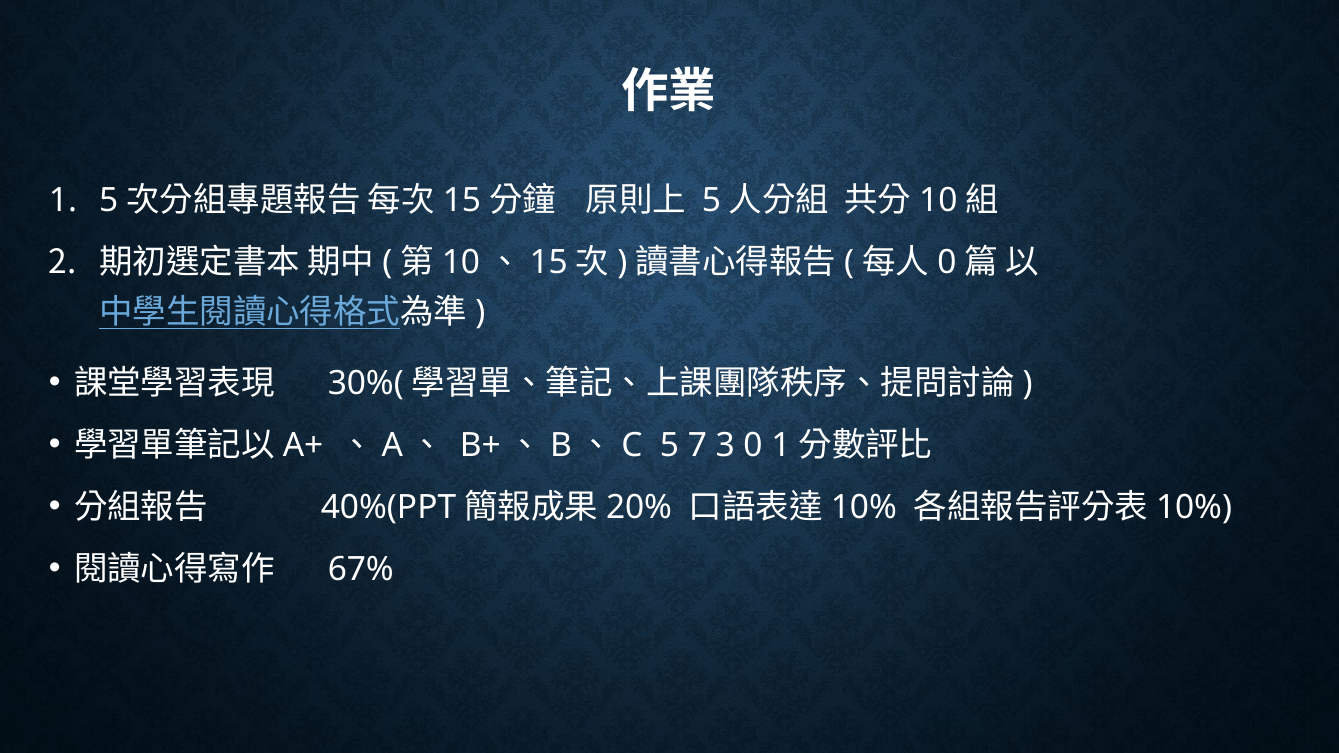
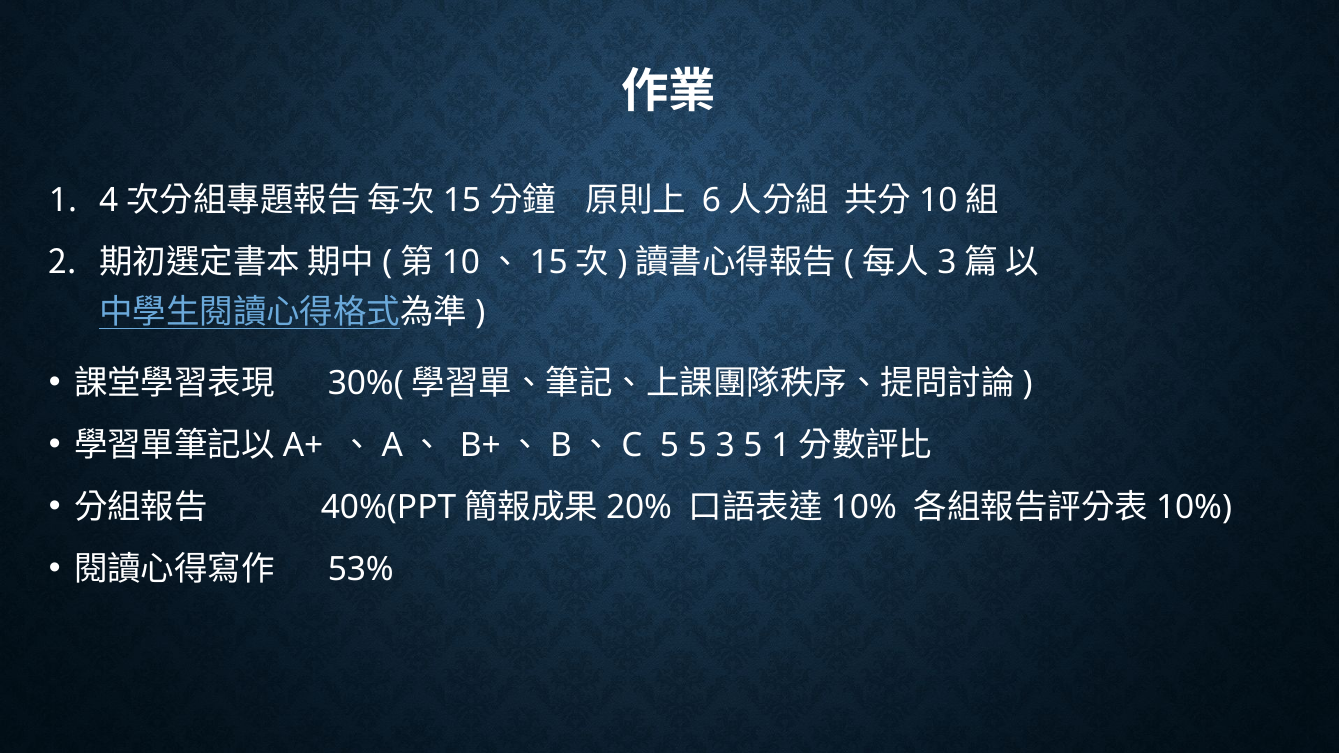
5: 5 -> 4 (109, 201)
5: 5 -> 6 (711, 201)
0: 0 -> 3 (947, 263)
5 7: 7 -> 5 (697, 445)
3 0: 0 -> 5 (753, 445)
67%: 67% -> 53% (361, 570)
